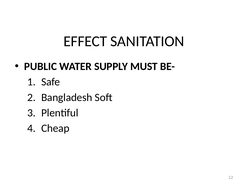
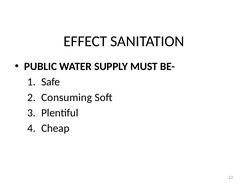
Bangladesh: Bangladesh -> Consuming (67, 97)
